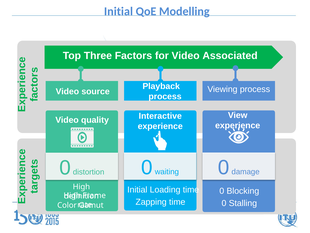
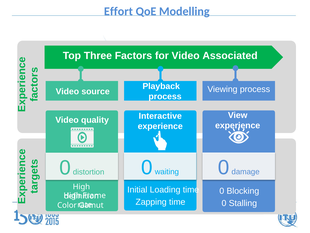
Initial: Initial -> Effort (118, 11)
